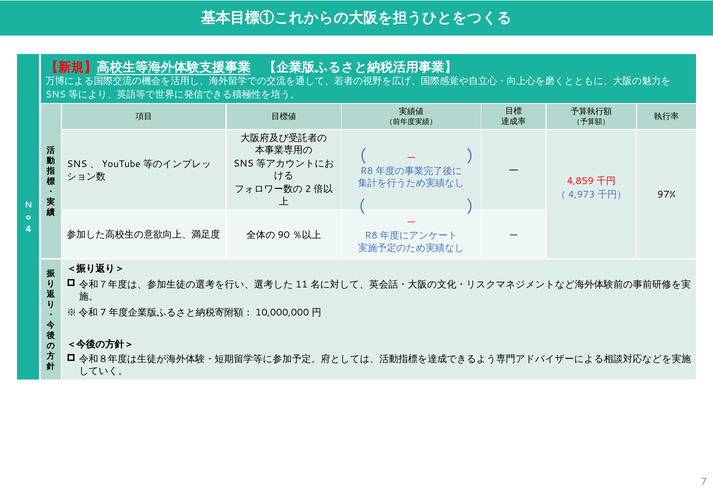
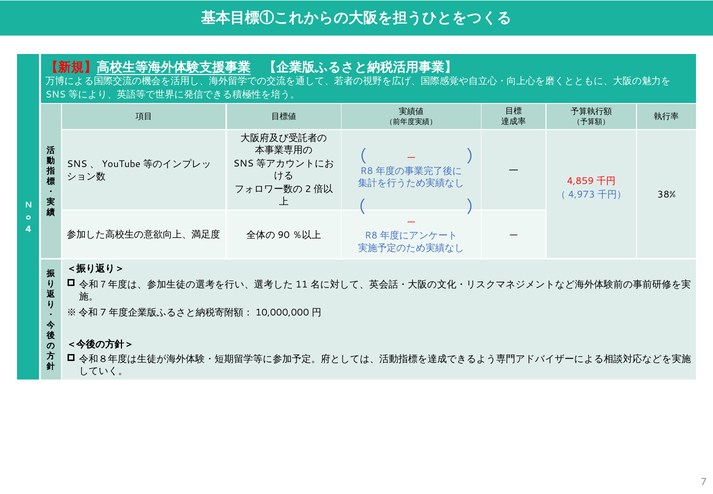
97%: 97% -> 38% (666, 194)
